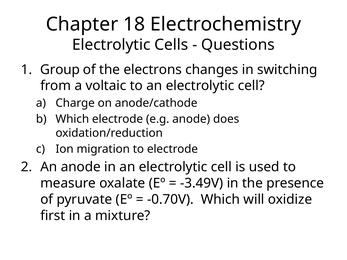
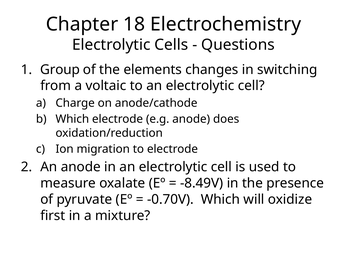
electrons: electrons -> elements (153, 70)
-3.49V: -3.49V -> -8.49V (202, 183)
